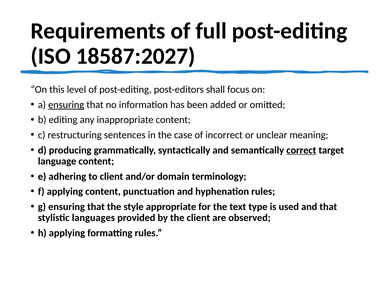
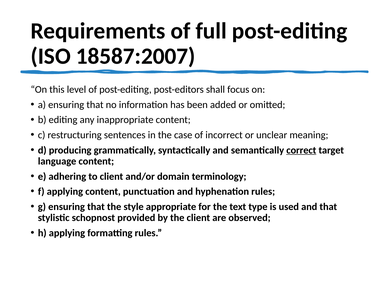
18587:2027: 18587:2027 -> 18587:2007 (136, 56)
ensuring underline: present -> none (66, 105)
languages: languages -> schopnost (93, 218)
